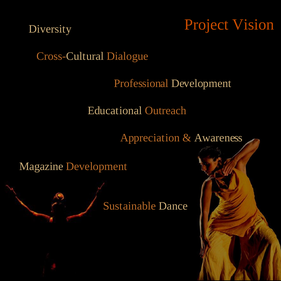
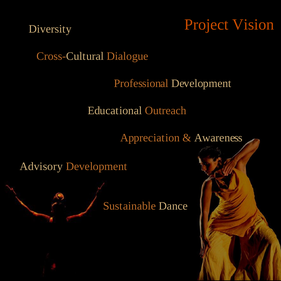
Magazine: Magazine -> Advisory (41, 166)
